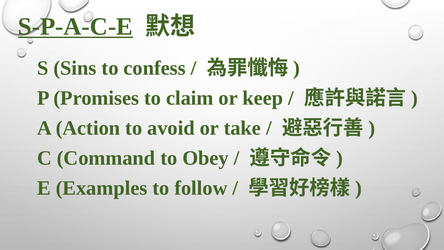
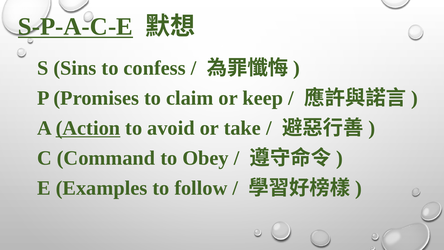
Action underline: none -> present (88, 128)
